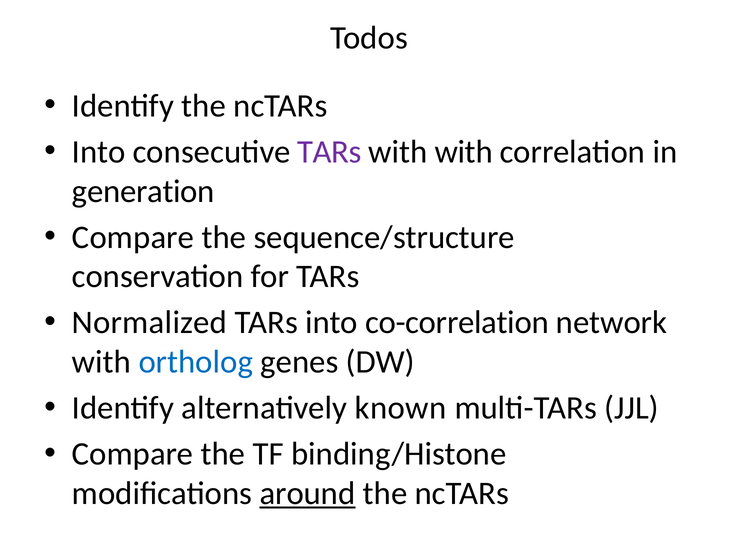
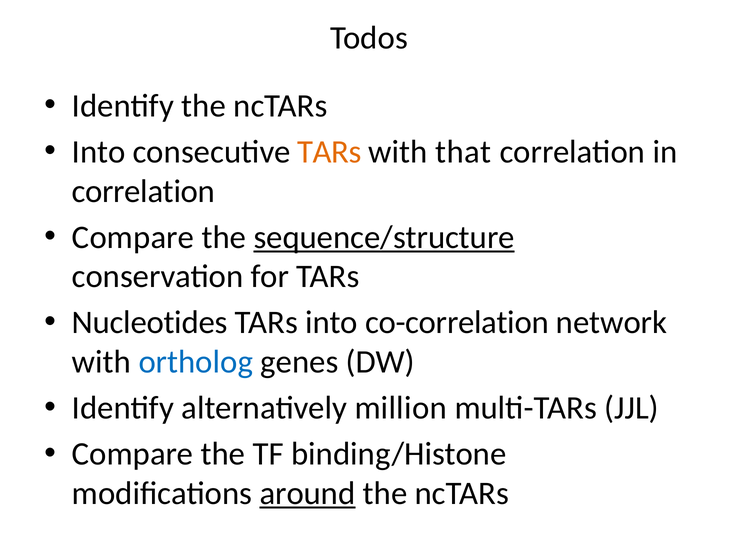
TARs colour: purple -> orange (329, 152)
with with: with -> that (463, 152)
generation: generation -> correlation (143, 191)
sequence/structure underline: none -> present (384, 237)
Normalized: Normalized -> Nucleotides (150, 322)
known: known -> million (401, 408)
